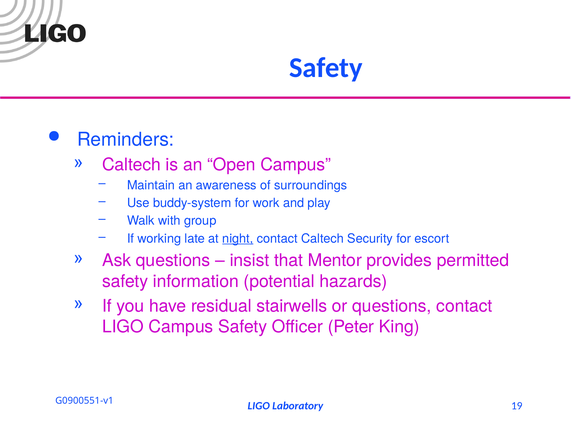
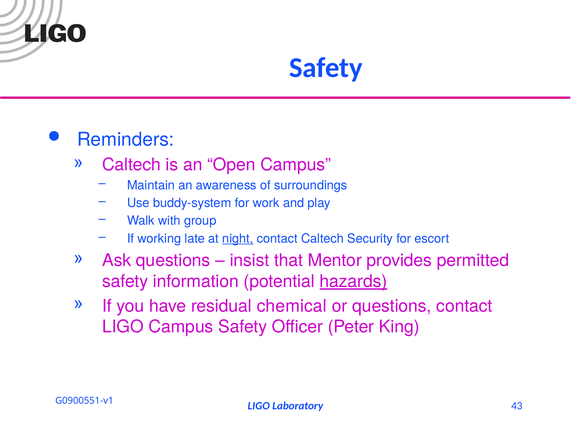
hazards underline: none -> present (353, 281)
stairwells: stairwells -> chemical (292, 305)
19: 19 -> 43 (517, 405)
